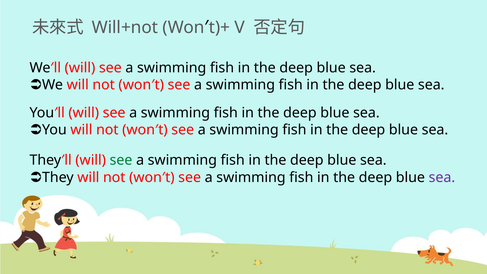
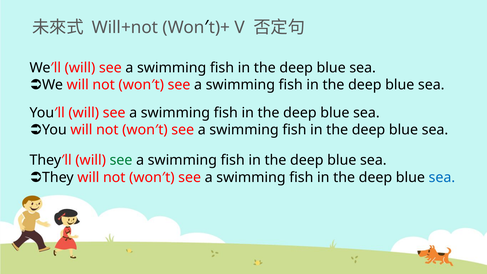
sea colour: purple -> blue (442, 177)
